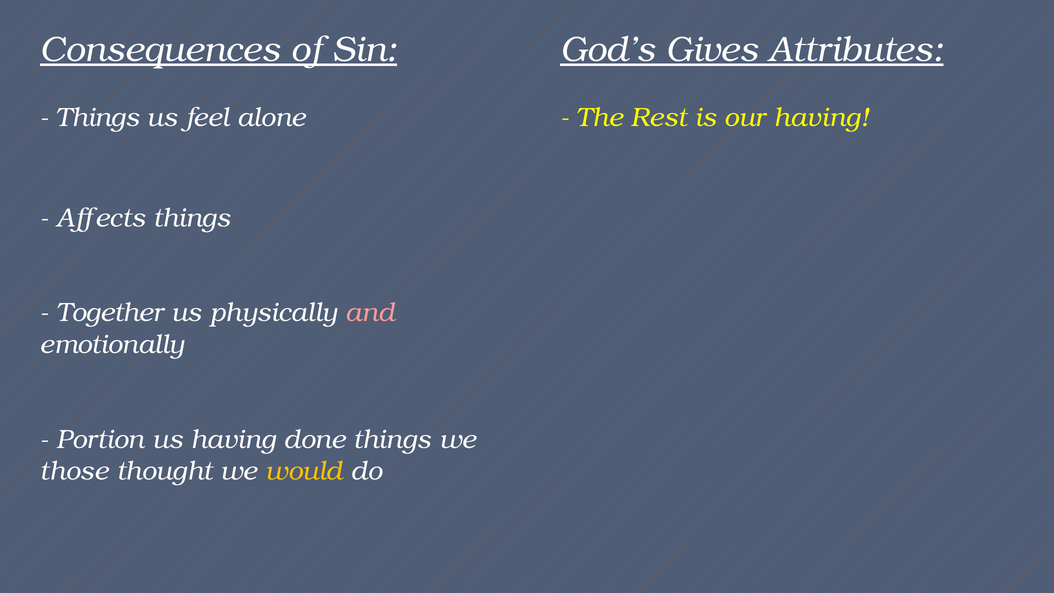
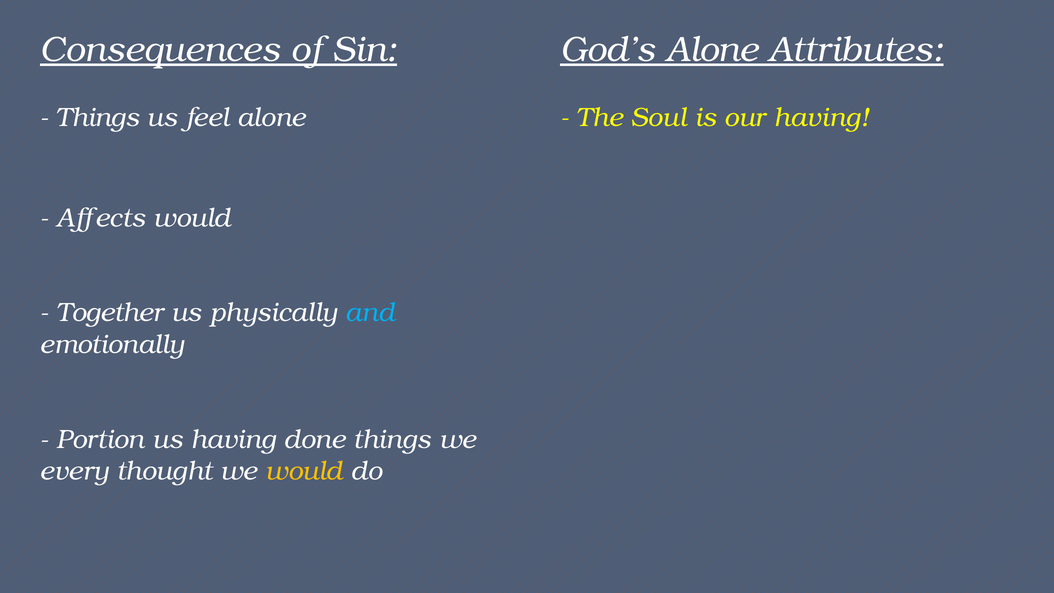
God’s Gives: Gives -> Alone (712, 50)
Rest: Rest -> Soul (659, 118)
Affects things: things -> would (192, 218)
and colour: pink -> light blue (370, 313)
those: those -> every (74, 471)
